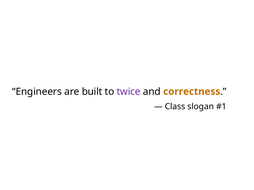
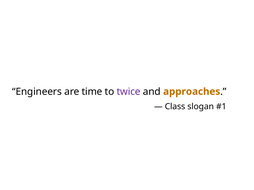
built: built -> time (92, 92)
correctness: correctness -> approaches (192, 92)
